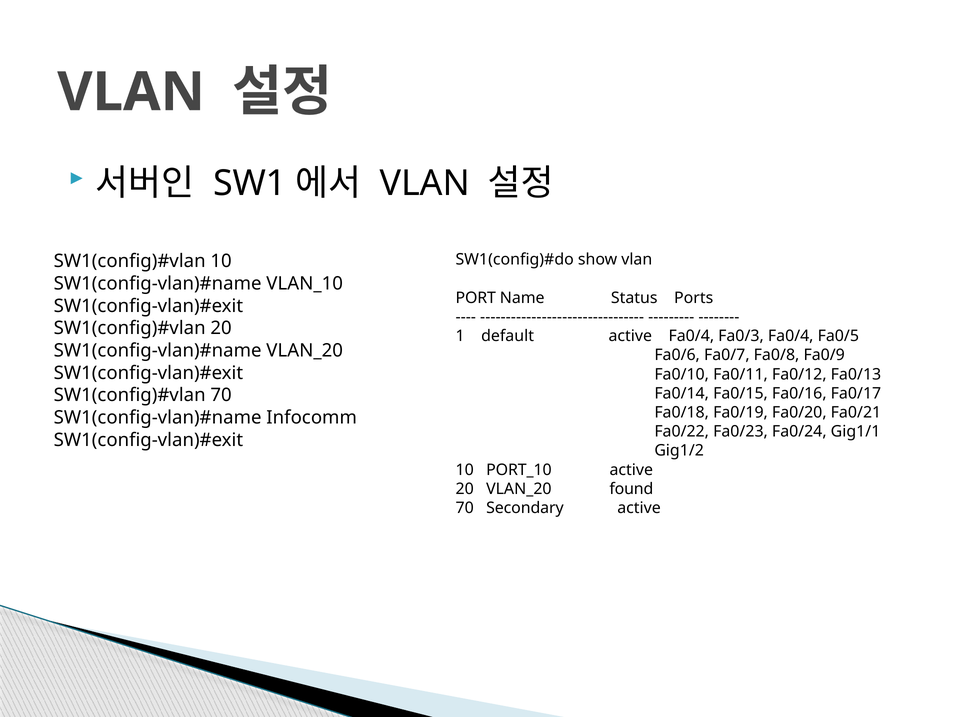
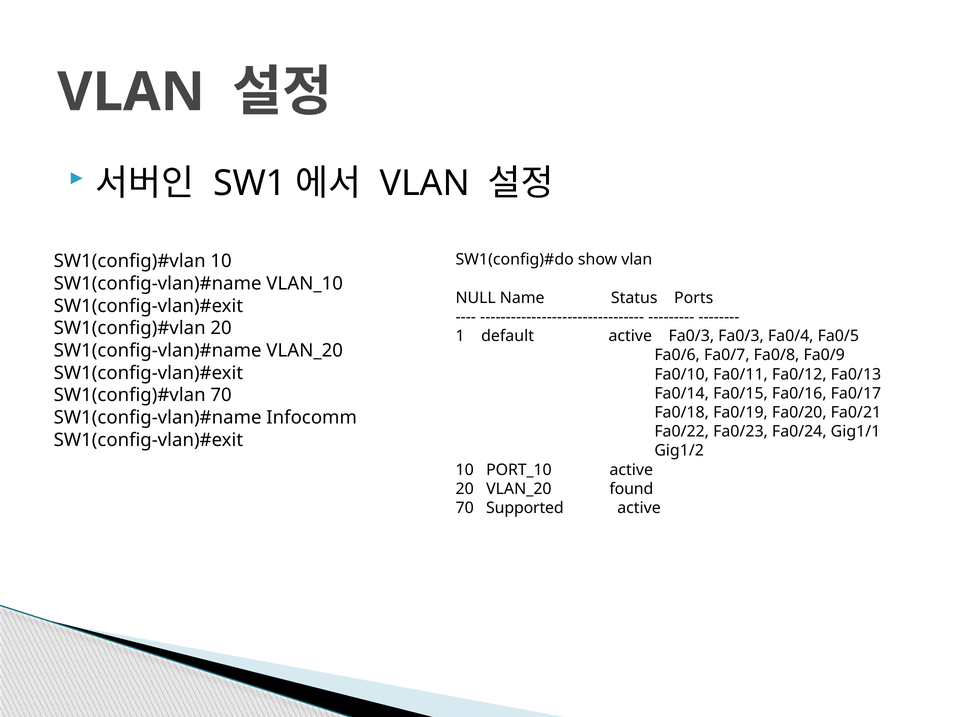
PORT: PORT -> NULL (476, 298)
active Fa0/4: Fa0/4 -> Fa0/3 (691, 336)
Secondary: Secondary -> Supported (525, 508)
